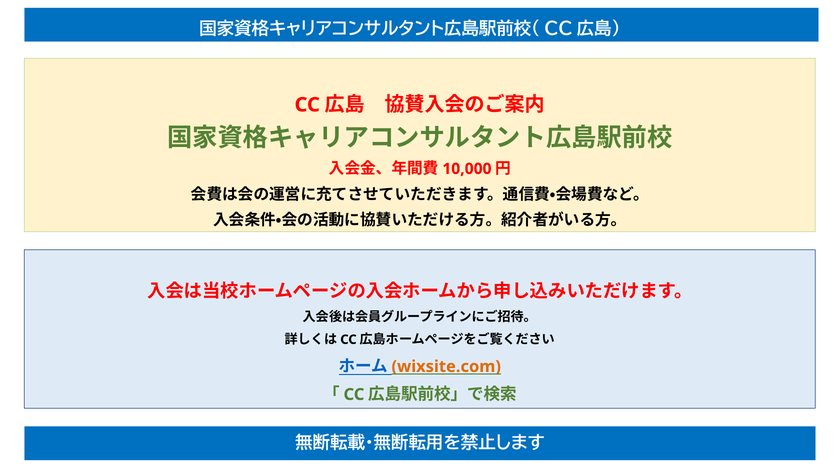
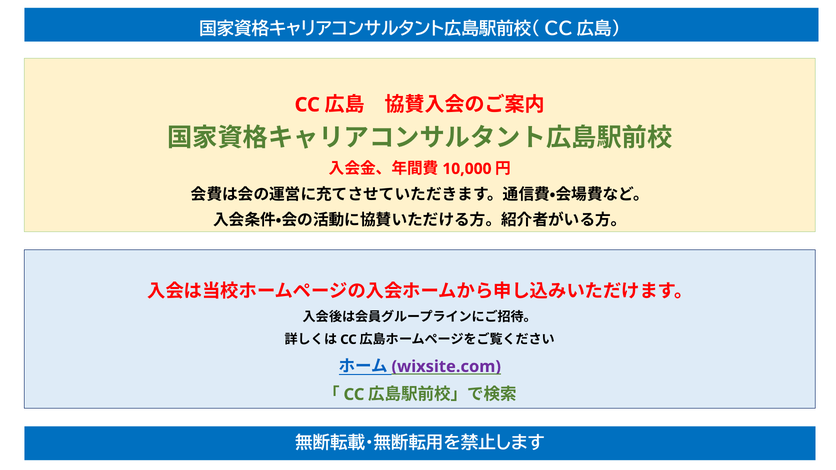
wixsite.com colour: orange -> purple (446, 367)
